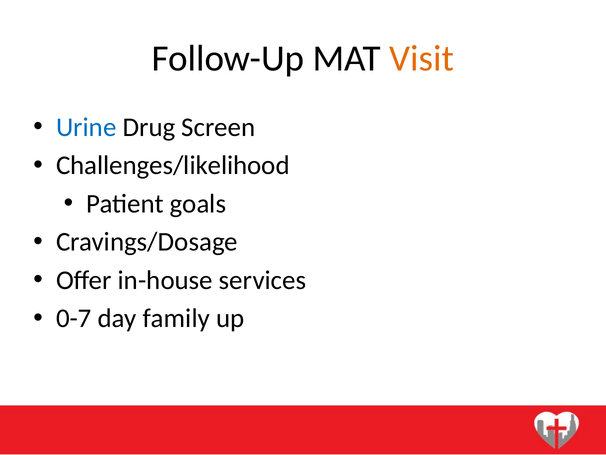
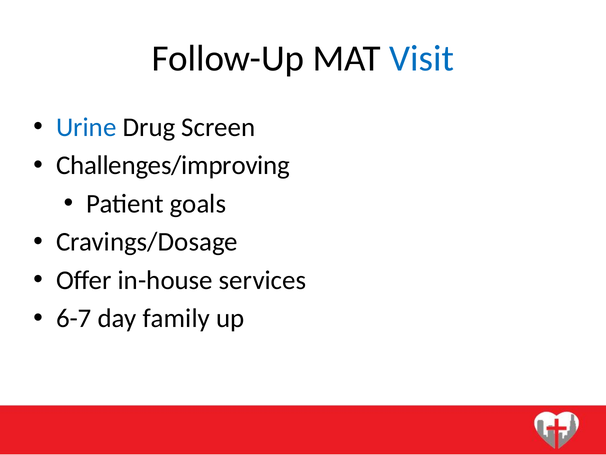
Visit colour: orange -> blue (422, 59)
Challenges/likelihood: Challenges/likelihood -> Challenges/improving (173, 165)
0-7: 0-7 -> 6-7 (74, 318)
